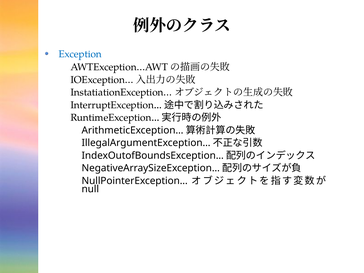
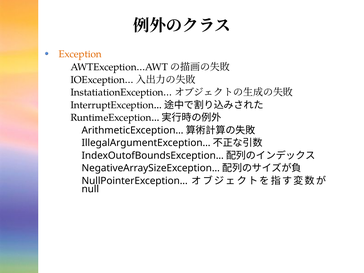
Exception colour: blue -> orange (80, 54)
